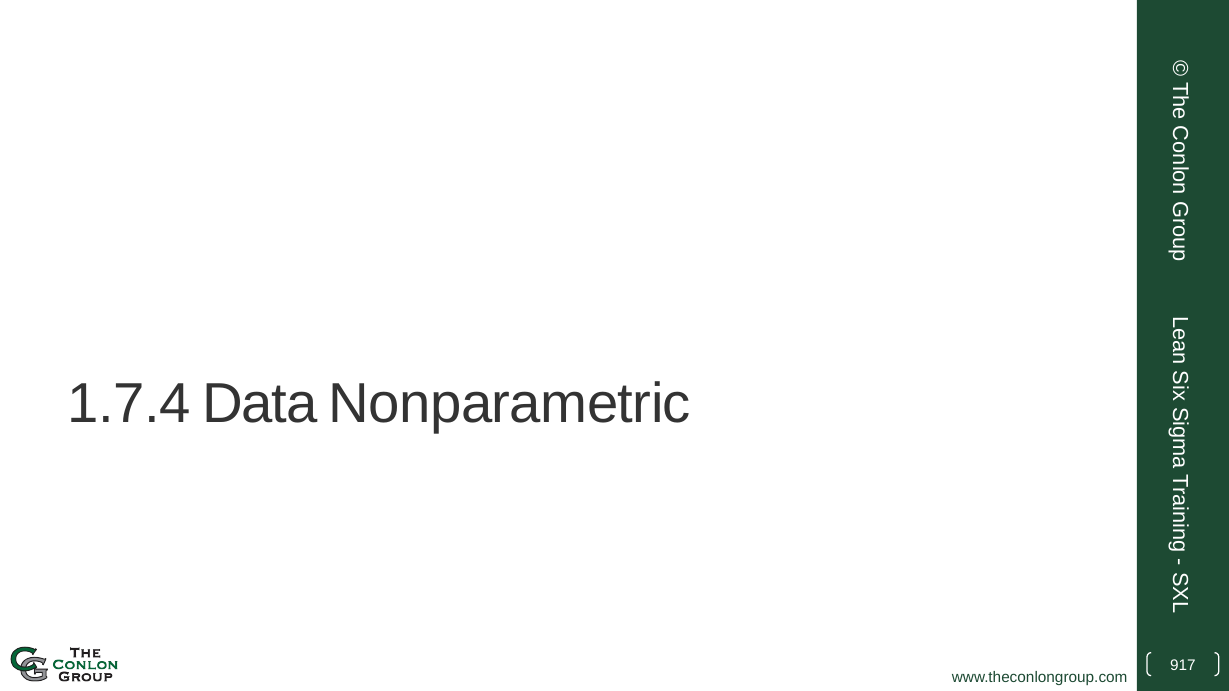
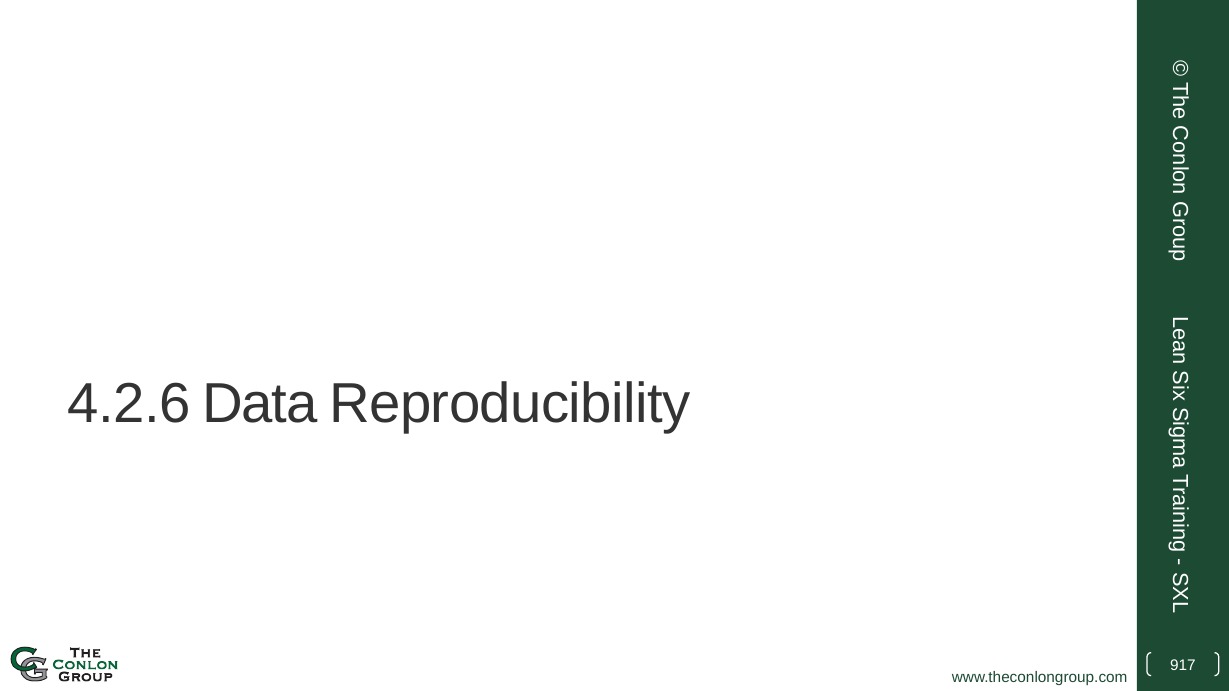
1.7.4: 1.7.4 -> 4.2.6 (129, 404)
Nonparametric: Nonparametric -> Reproducibility (510, 404)
